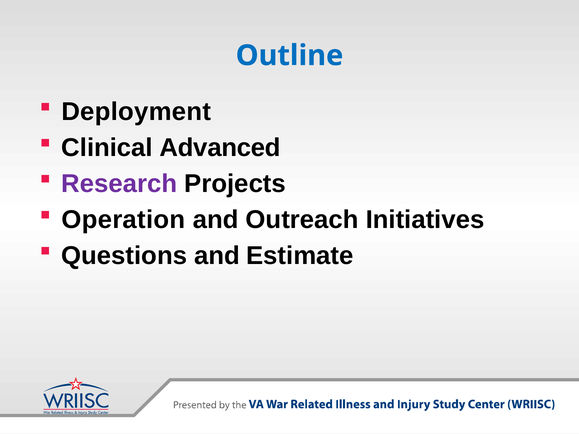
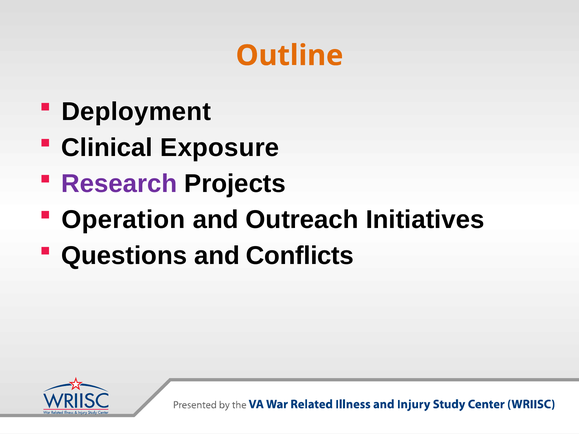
Outline colour: blue -> orange (289, 56)
Advanced: Advanced -> Exposure (220, 148)
Estimate: Estimate -> Conflicts (300, 256)
